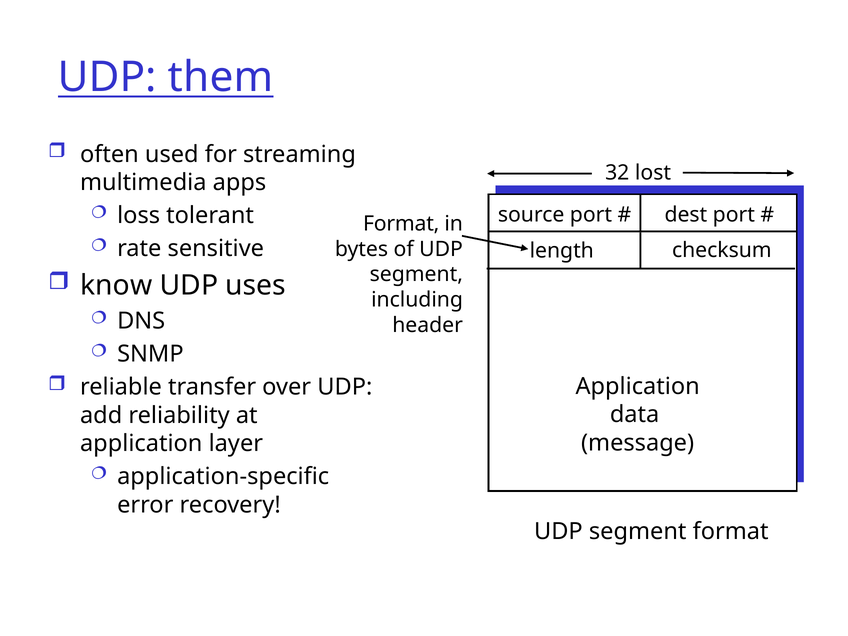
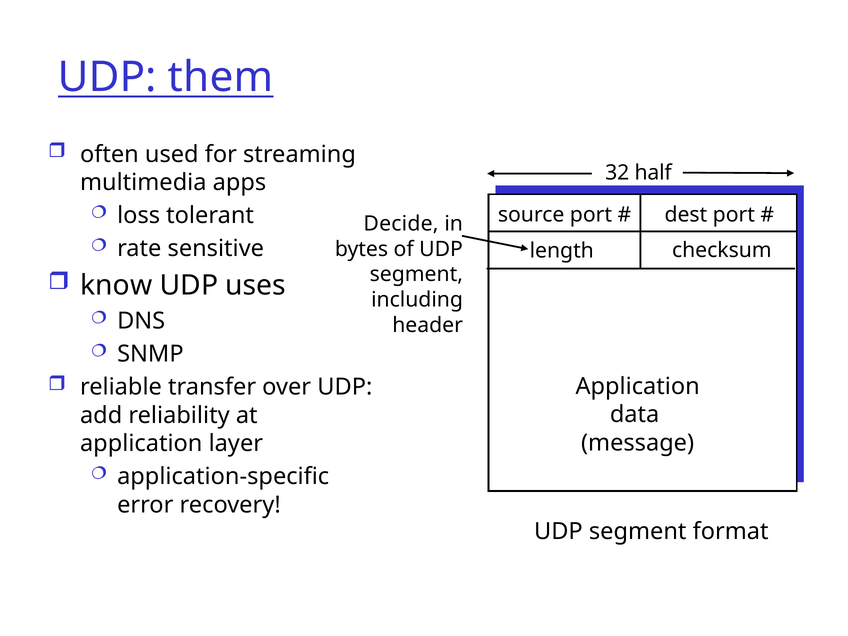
lost: lost -> half (653, 173)
Format: Format -> Decide (401, 224)
